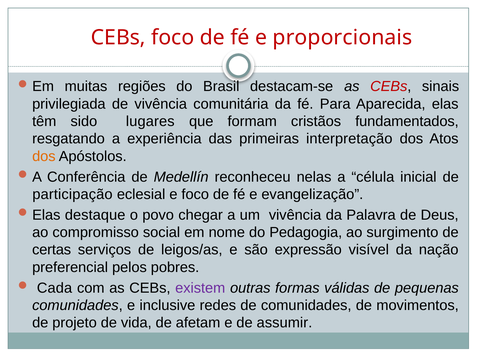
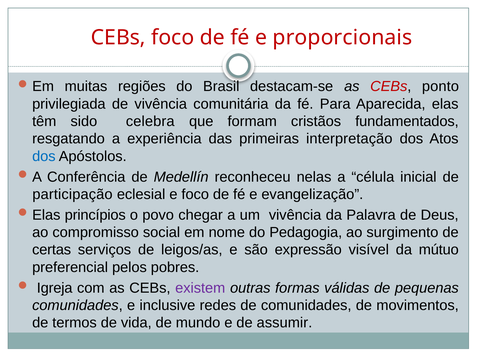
sinais: sinais -> ponto (440, 87)
lugares: lugares -> celebra (150, 122)
dos colour: orange -> blue (44, 157)
destaque: destaque -> princípios (95, 215)
nação: nação -> mútuo (439, 250)
Cada: Cada -> Igreja (55, 289)
projeto: projeto -> termos (75, 323)
afetam: afetam -> mundo (198, 323)
